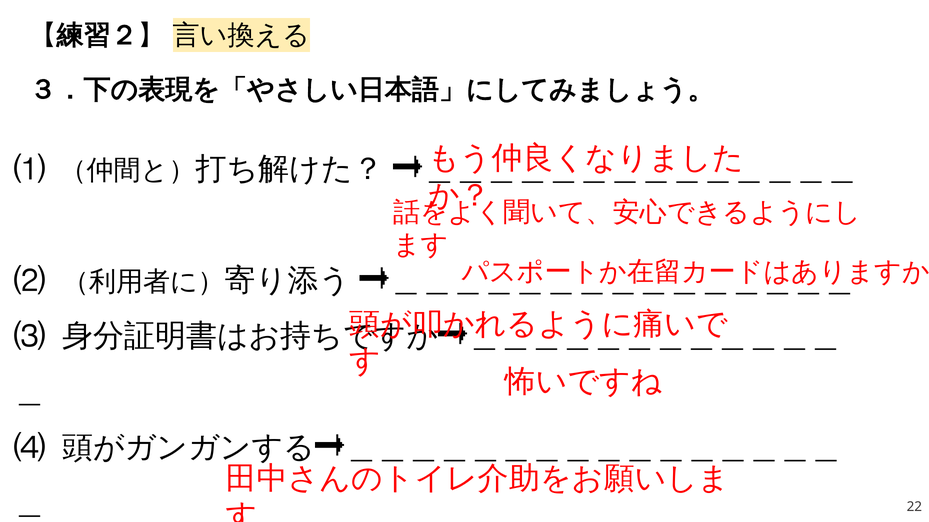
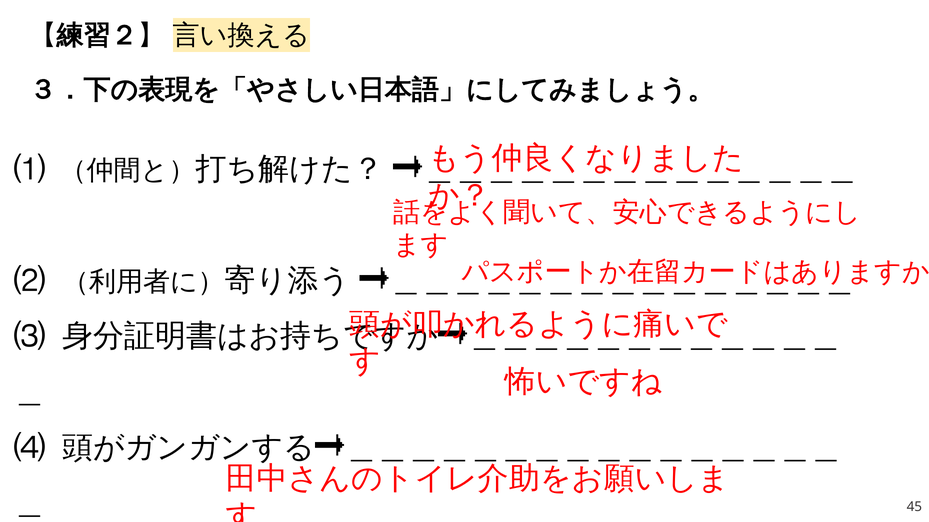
22: 22 -> 45 (914, 507)
